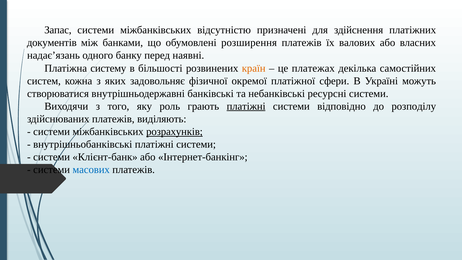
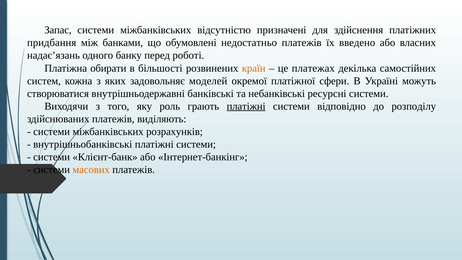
документів: документів -> придбання (52, 43)
розширення: розширення -> недостатньо (249, 43)
валових: валових -> введено (357, 43)
наявні: наявні -> роботі (188, 55)
систему: систему -> обирати (108, 68)
фізичної: фізичної -> моделей (208, 81)
розрахунків underline: present -> none (174, 132)
масових colour: blue -> orange (91, 170)
